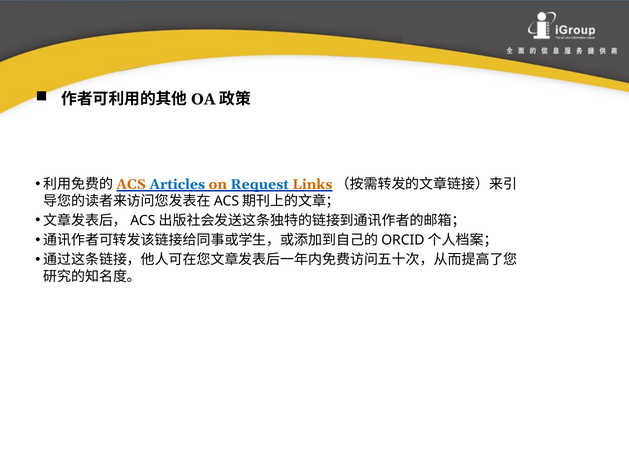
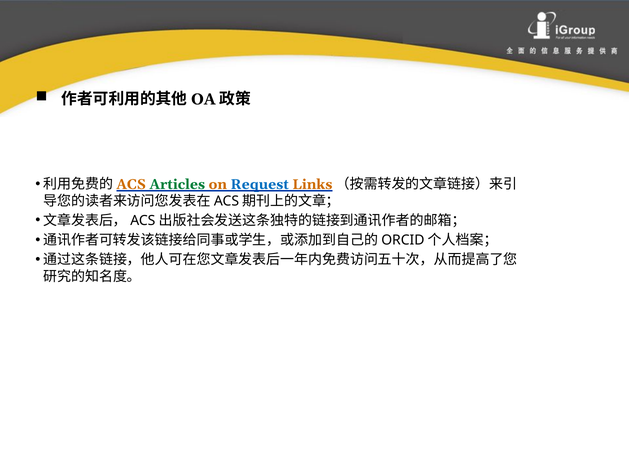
Articles colour: blue -> green (177, 184)
